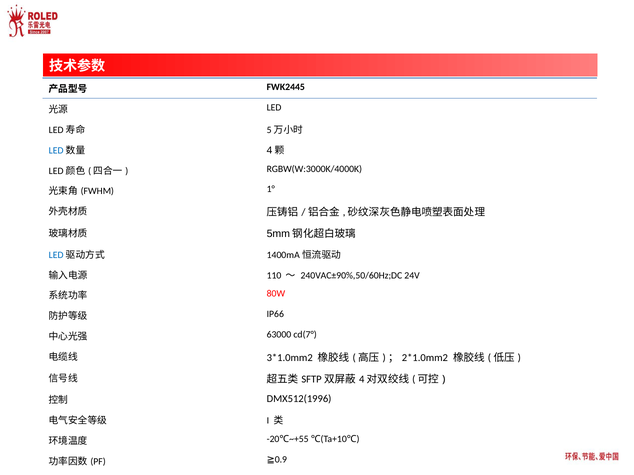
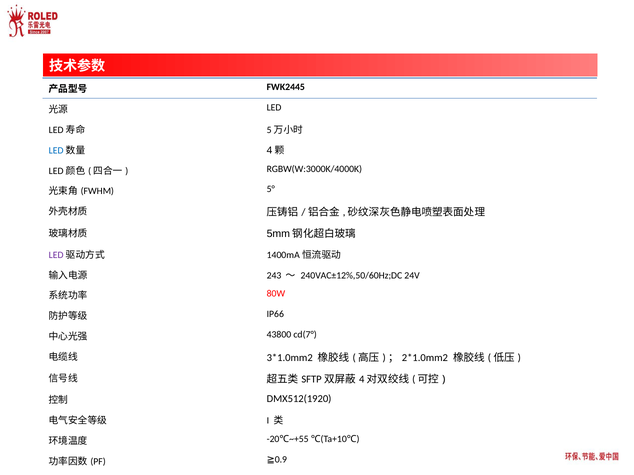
1°: 1° -> 5° (271, 189)
LED colour: blue -> purple (56, 255)
110: 110 -> 243 (274, 276)
240VAC±90%,50/60Hz;DC: 240VAC±90%,50/60Hz;DC -> 240VAC±12%,50/60Hz;DC (351, 276)
63000: 63000 -> 43800 (279, 335)
DMX512(1996: DMX512(1996 -> DMX512(1920 (299, 399)
